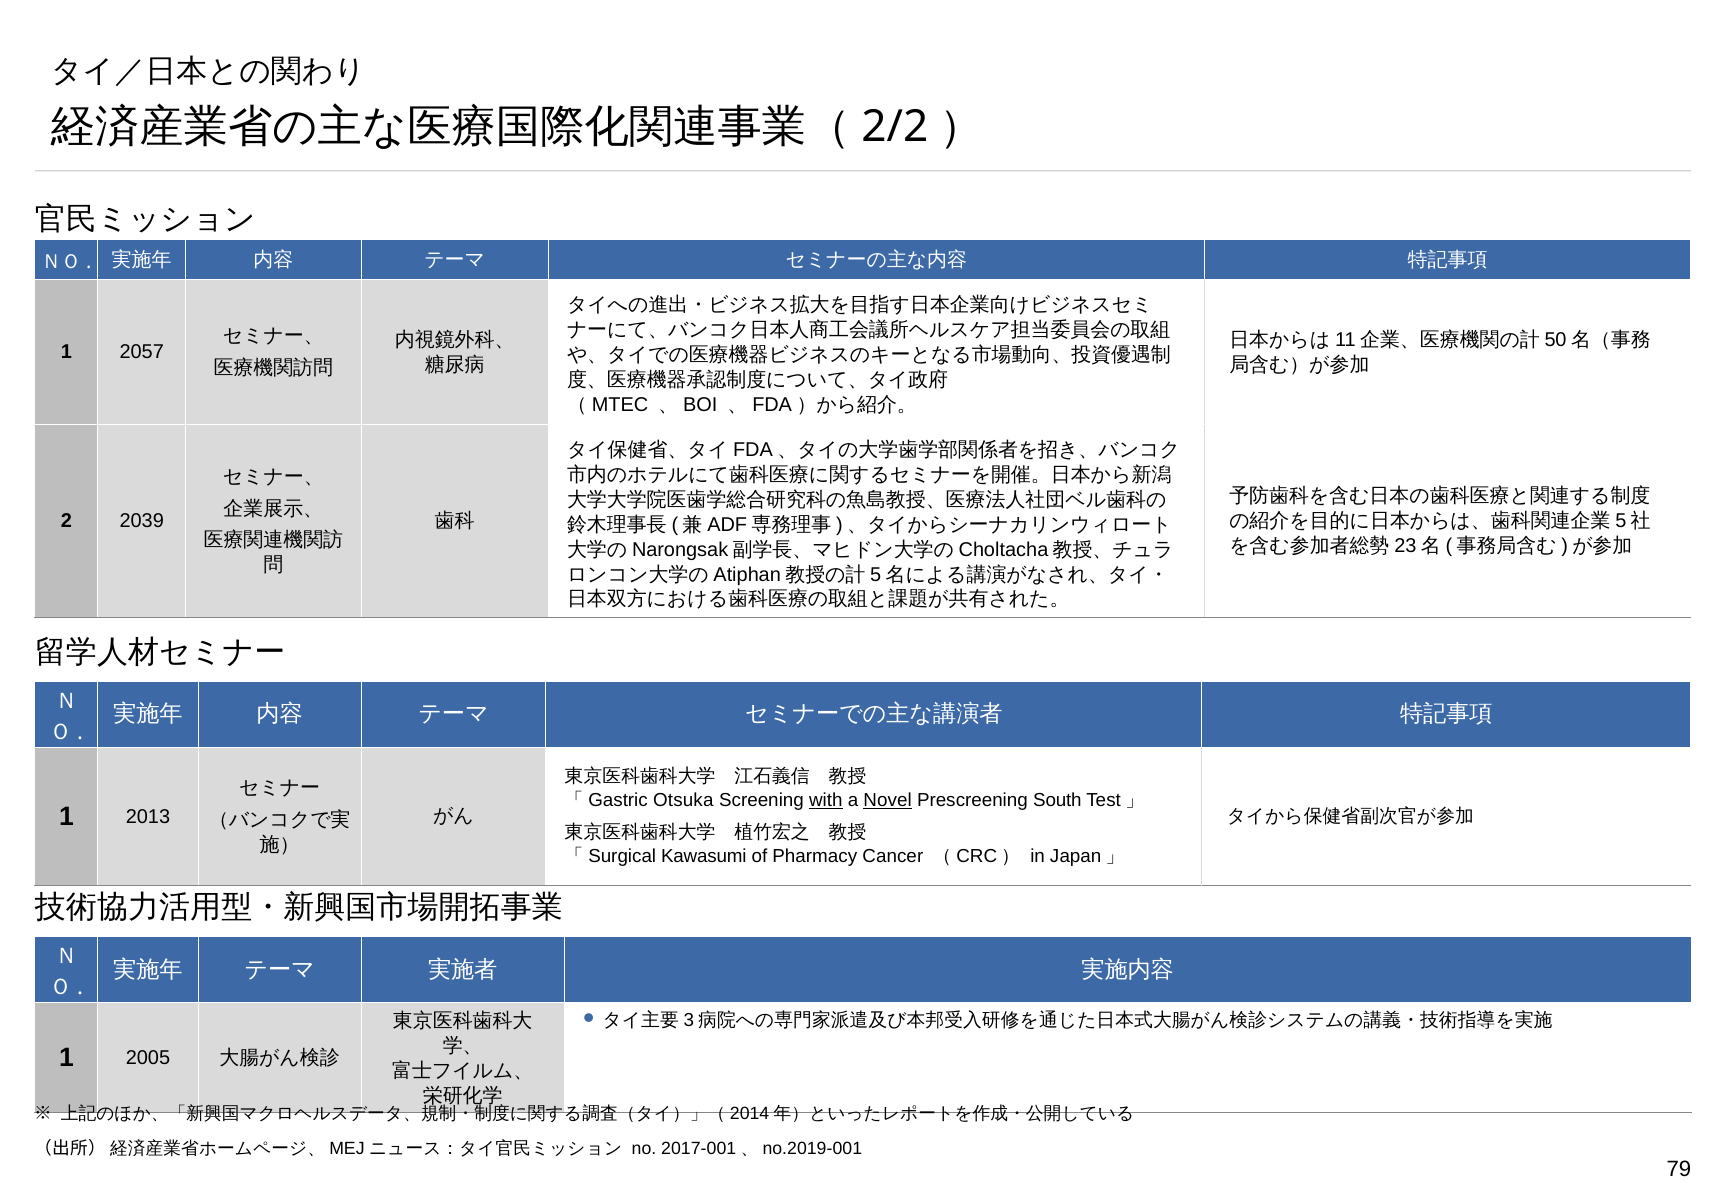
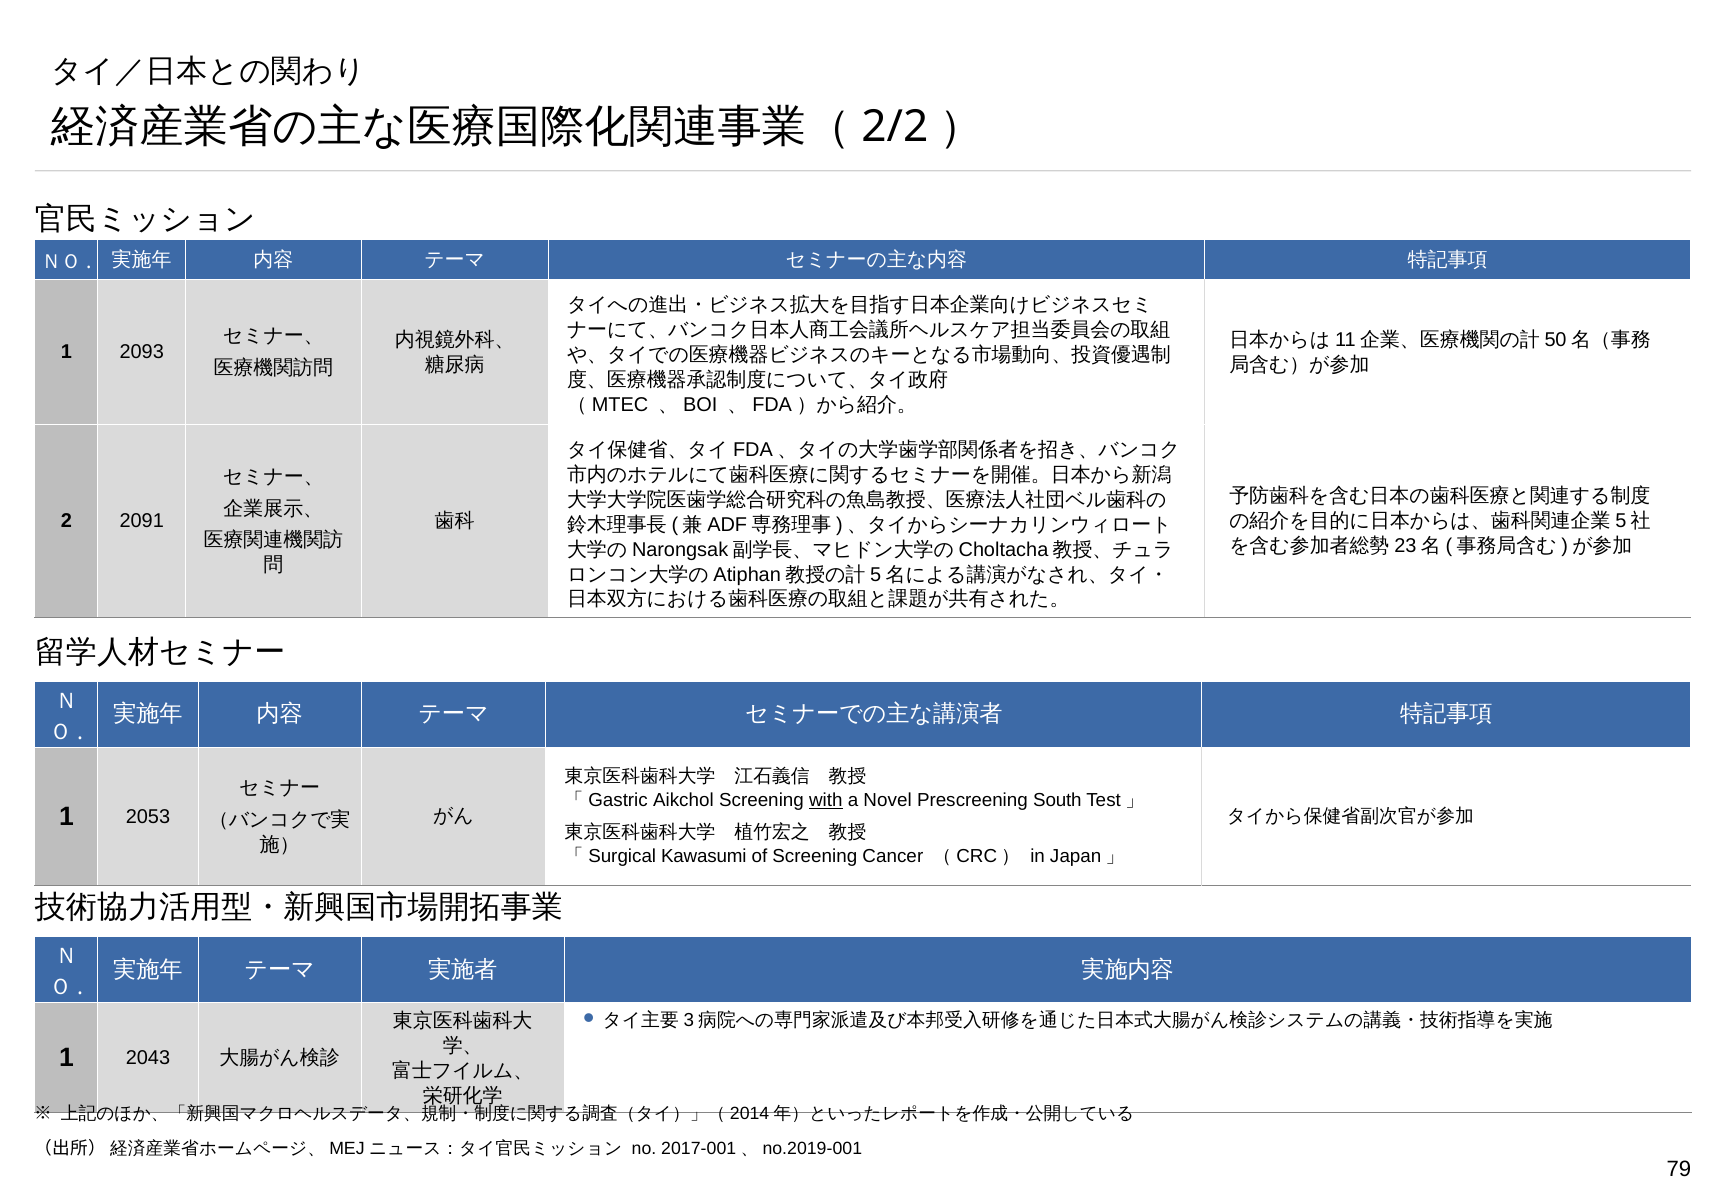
2057: 2057 -> 2093 (142, 352)
2039: 2039 -> 2091 (142, 521)
Otsuka: Otsuka -> Aikchol (683, 800)
Novel underline: present -> none (888, 800)
2013: 2013 -> 2053 (148, 817)
of Pharmacy: Pharmacy -> Screening (815, 856)
2005: 2005 -> 2043 (148, 1058)
